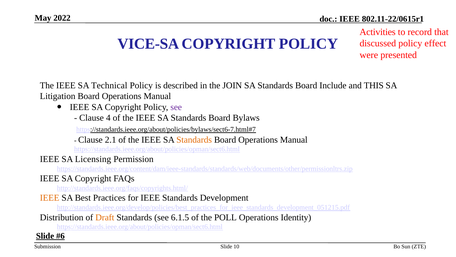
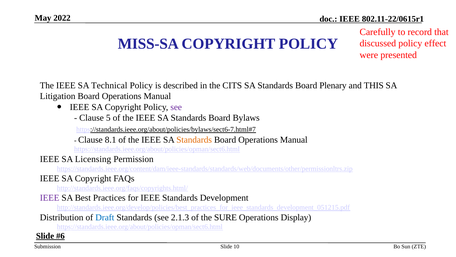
Activities: Activities -> Carefully (378, 32)
VICE-SA: VICE-SA -> MISS-SA (148, 44)
JOIN: JOIN -> CITS (232, 85)
Include: Include -> Plenary (333, 85)
4: 4 -> 5 (108, 118)
2.1: 2.1 -> 8.1 (111, 139)
IEEE colour: orange -> purple (50, 198)
Draft colour: orange -> blue (105, 217)
6.1.5: 6.1.5 -> 2.1.3 (180, 217)
POLL: POLL -> SURE (226, 217)
Identity: Identity -> Display (296, 217)
